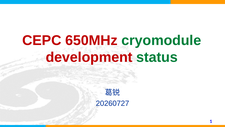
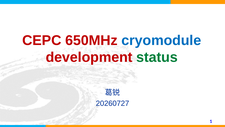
cryomodule colour: green -> blue (161, 40)
